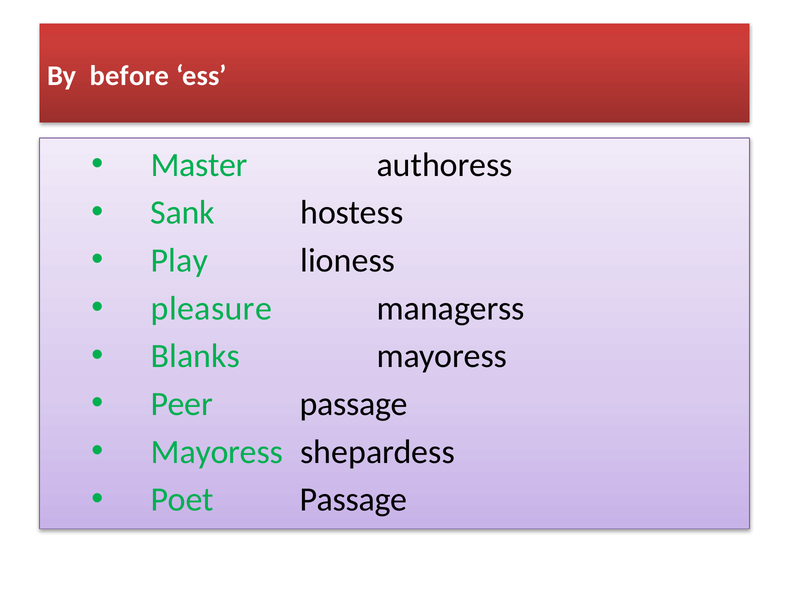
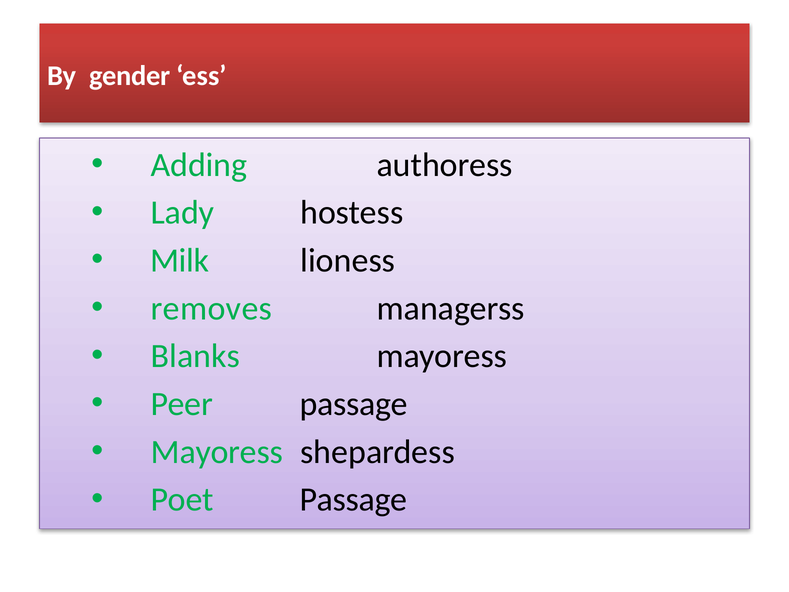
before: before -> gender (130, 76)
Master: Master -> Adding (199, 165)
Sank: Sank -> Lady (182, 213)
Play: Play -> Milk (180, 260)
pleasure: pleasure -> removes (211, 308)
